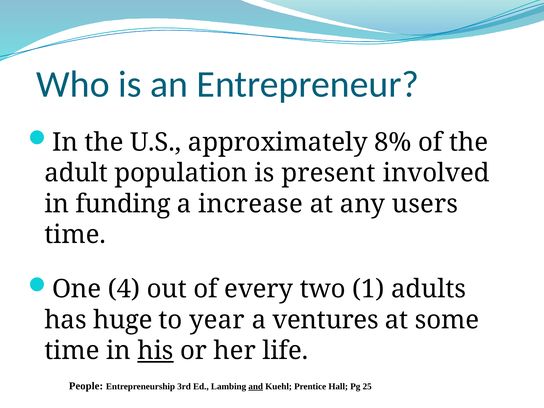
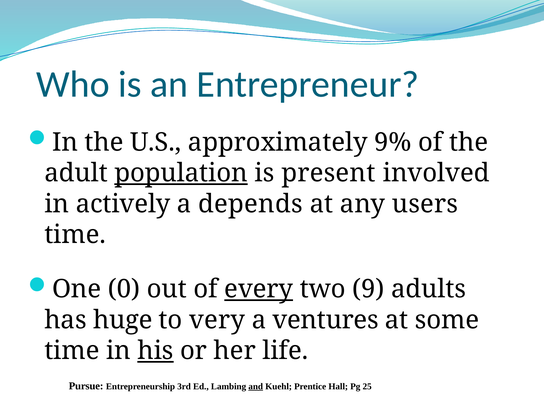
8%: 8% -> 9% (393, 142)
population underline: none -> present (181, 173)
funding: funding -> actively (123, 204)
increase: increase -> depends (250, 204)
4: 4 -> 0 (124, 289)
every underline: none -> present (259, 289)
1: 1 -> 9 (368, 289)
year: year -> very (217, 320)
People: People -> Pursue (86, 386)
